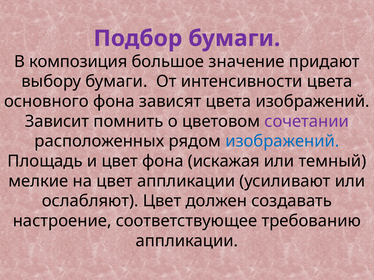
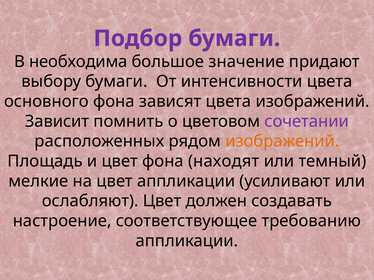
композиция: композиция -> необходима (78, 62)
изображений colour: blue -> orange (282, 142)
искажая: искажая -> находят (224, 161)
